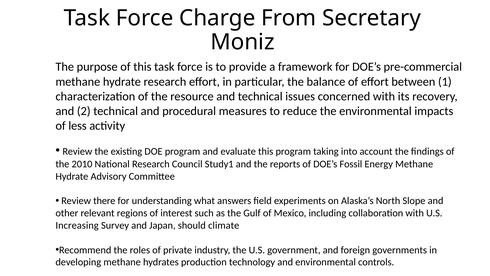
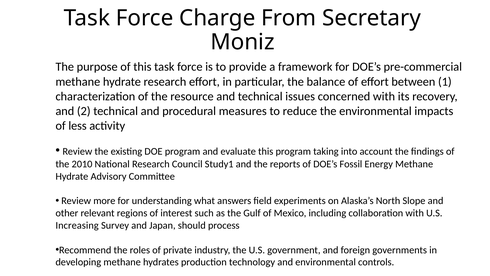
there: there -> more (104, 201)
climate: climate -> process (224, 225)
